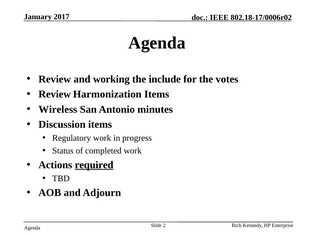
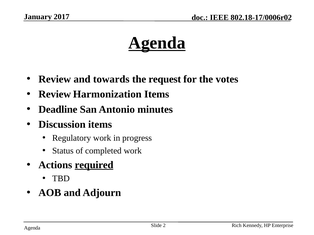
Agenda underline: none -> present (157, 43)
working: working -> towards (111, 79)
include: include -> request (165, 79)
Wireless: Wireless -> Deadline (58, 110)
